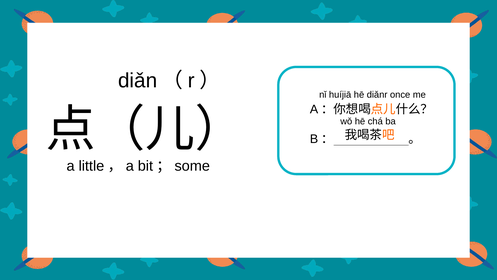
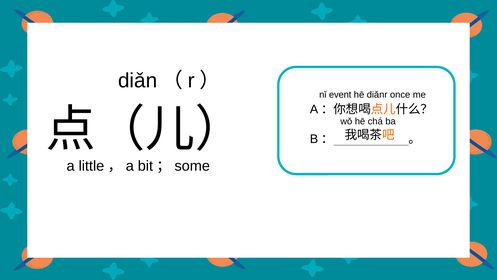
huíjiā: huíjiā -> event (340, 95)
